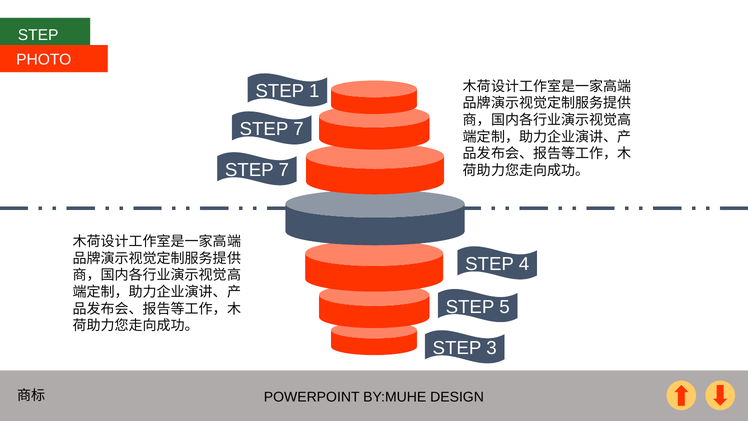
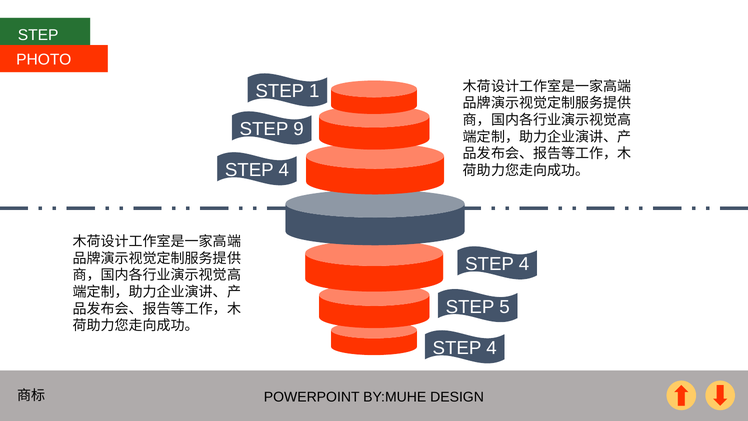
7: 7 -> 9 (298, 129)
7: 7 -> 4 (284, 170)
3: 3 -> 4 (491, 348)
